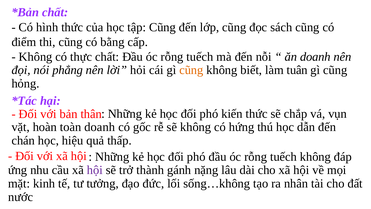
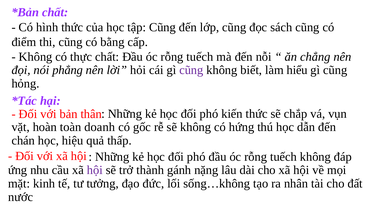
ăn doanh: doanh -> chẳng (315, 57)
cũng colour: orange -> purple (191, 70)
tuân: tuân -> hiểu (297, 70)
